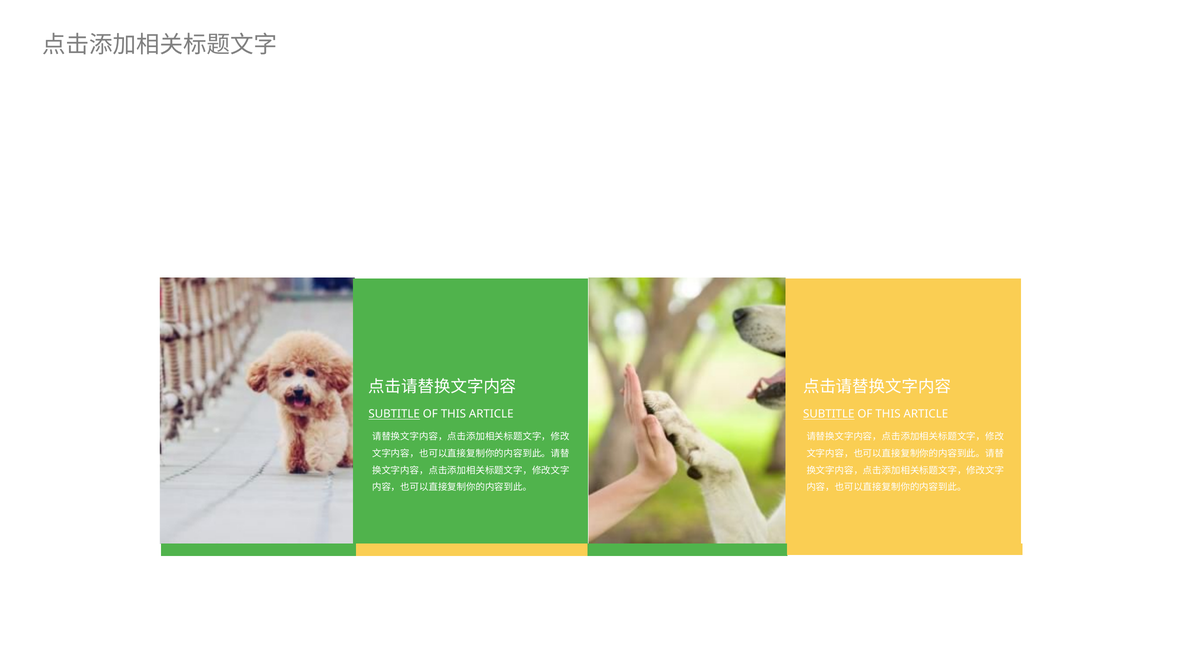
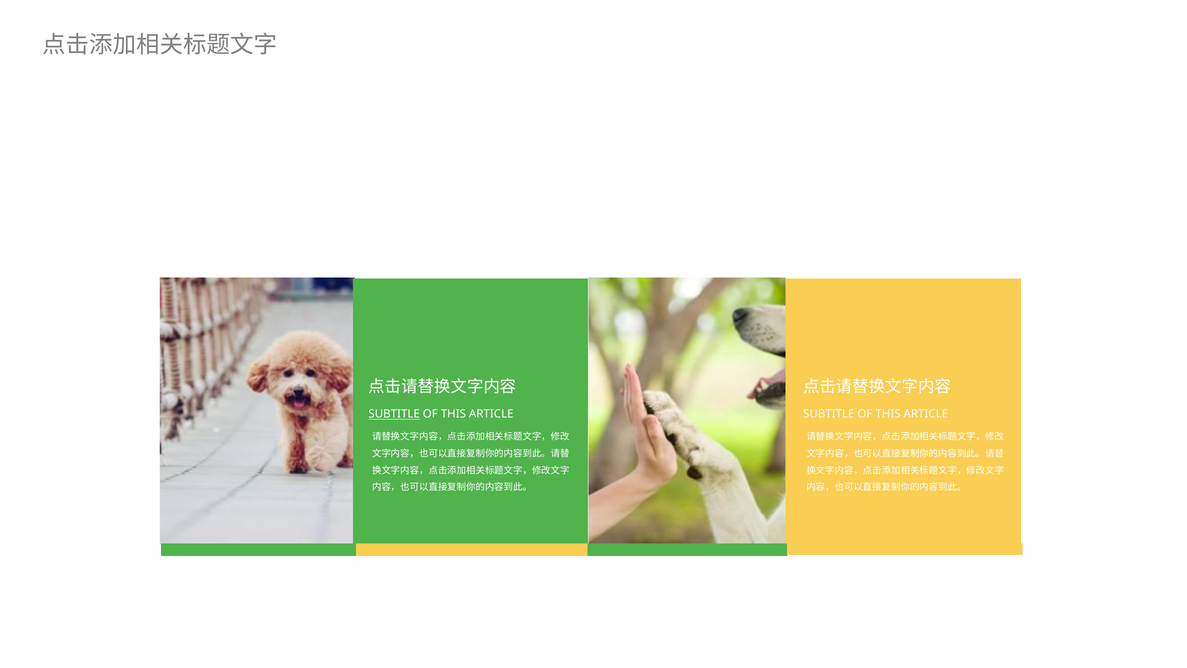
SUBTITLE underline: present -> none (829, 414)
